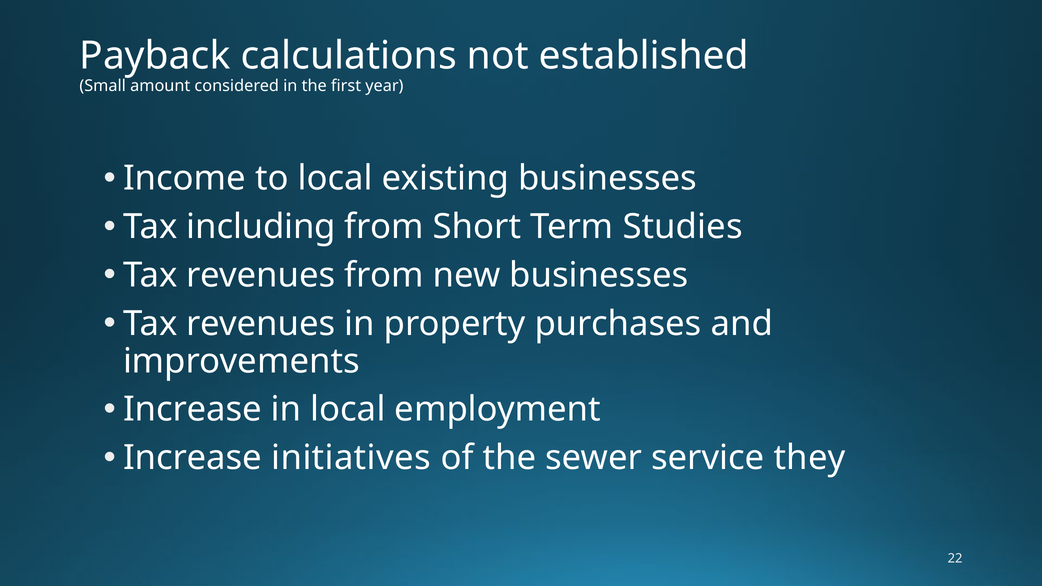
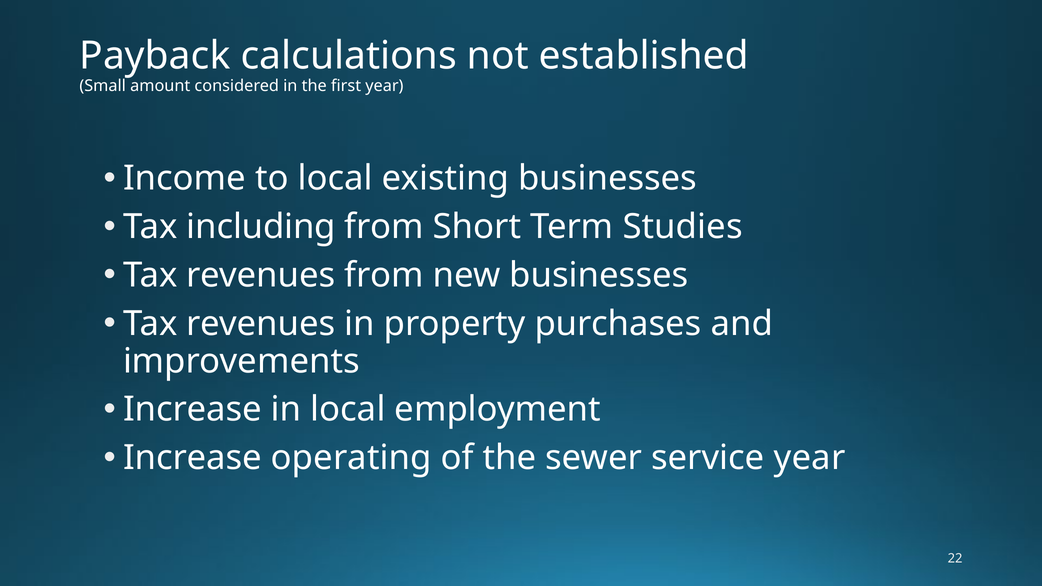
initiatives: initiatives -> operating (351, 458)
service they: they -> year (810, 458)
